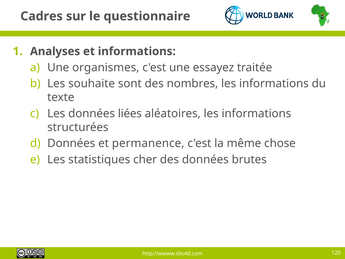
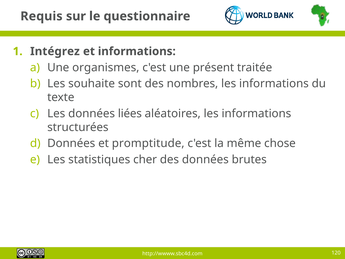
Cadres: Cadres -> Requis (41, 16)
Analyses: Analyses -> Intégrez (55, 51)
essayez: essayez -> présent (213, 67)
permanence: permanence -> promptitude (148, 143)
